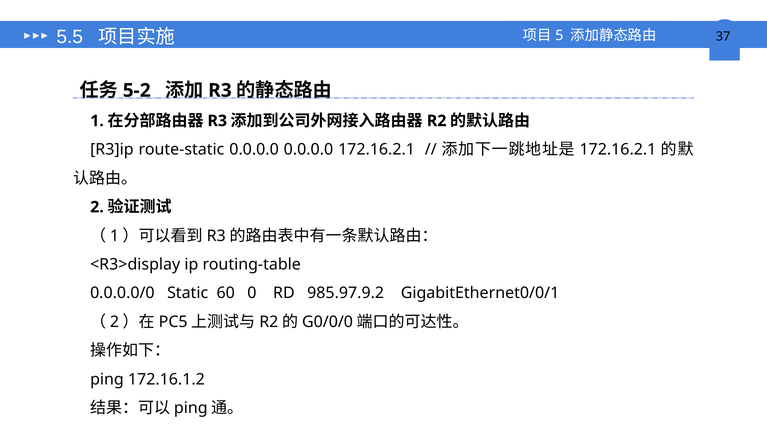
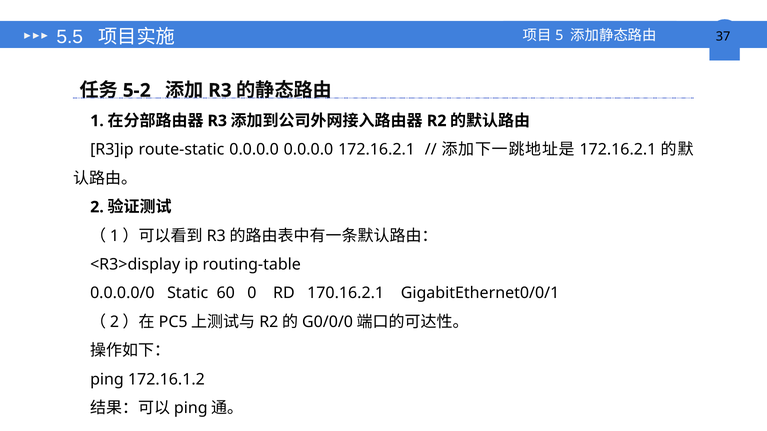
985.97.9.2: 985.97.9.2 -> 170.16.2.1 (346, 293)
